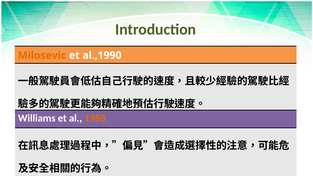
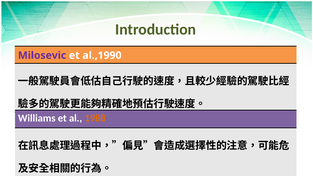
Milosevic colour: orange -> purple (42, 55)
